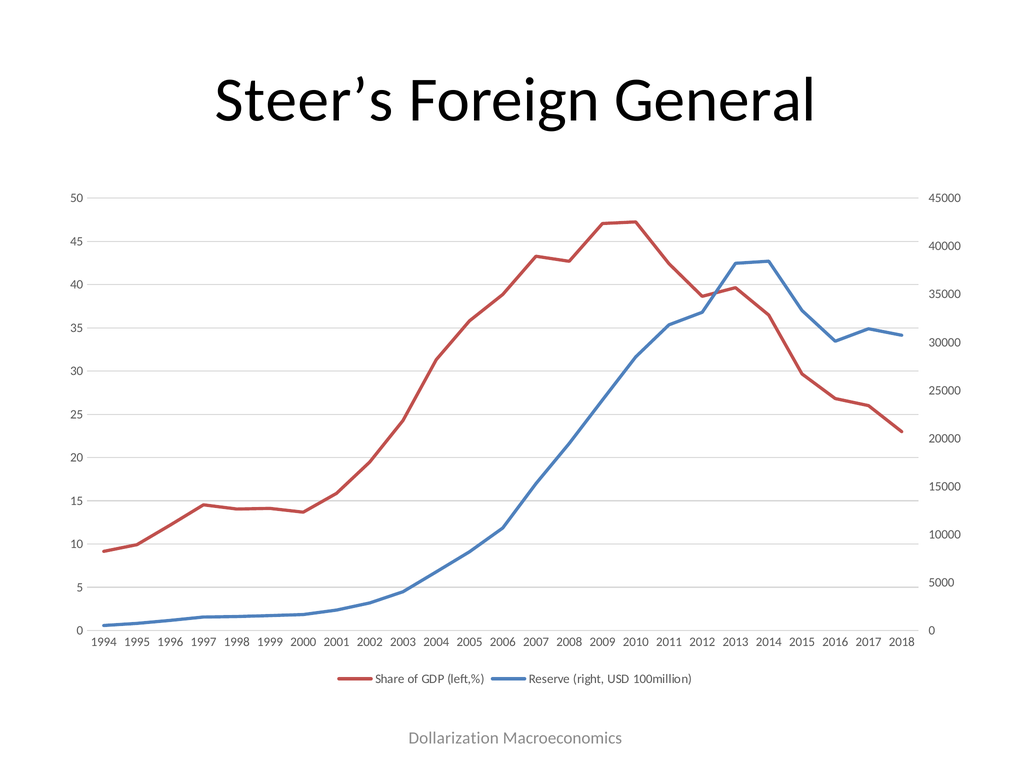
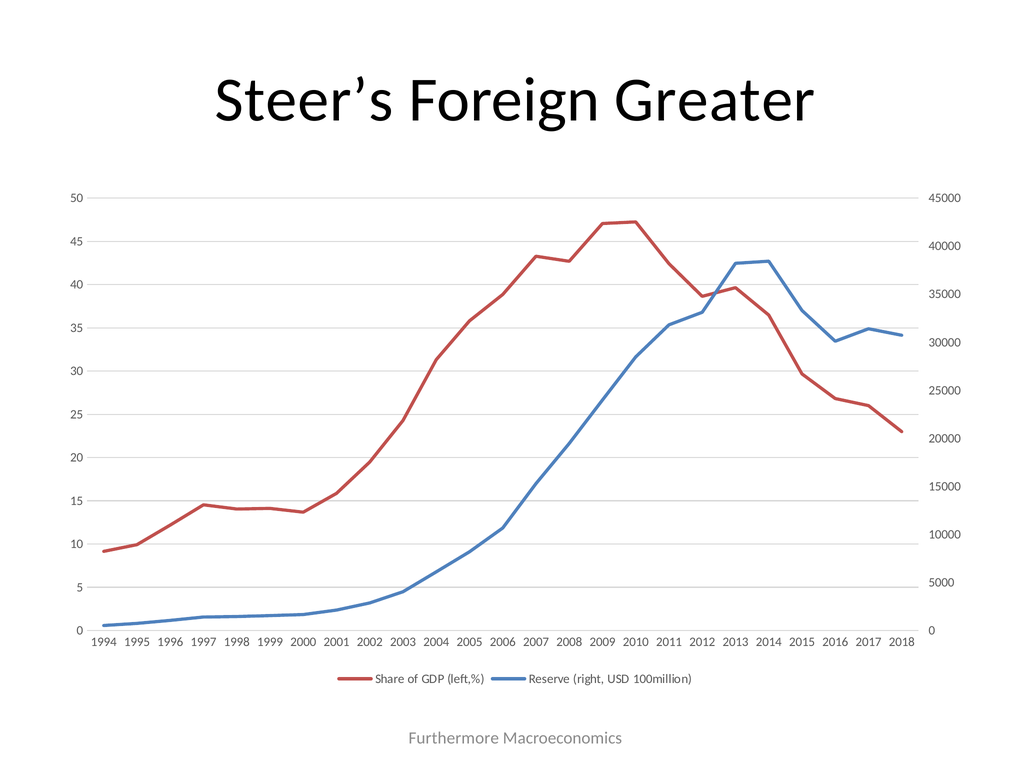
General: General -> Greater (715, 100)
Dollarization: Dollarization -> Furthermore (454, 738)
